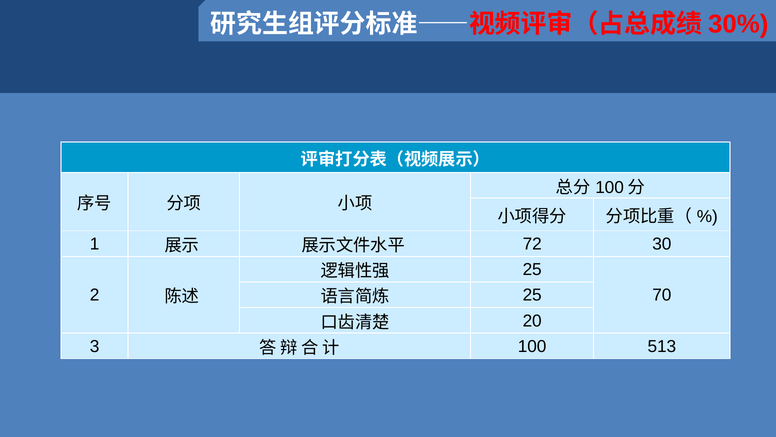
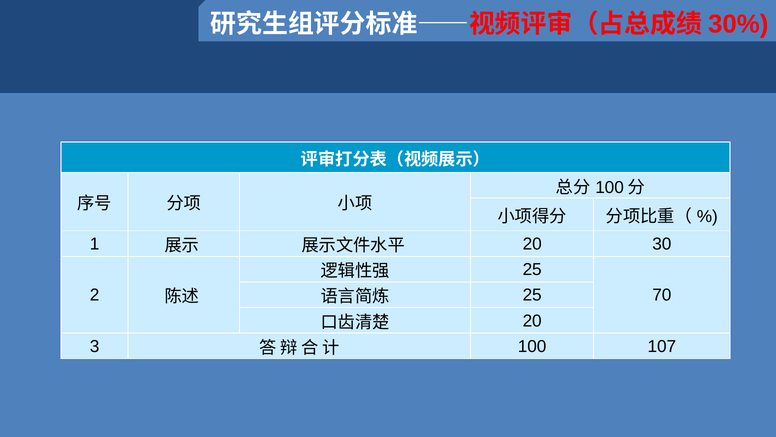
72: 72 -> 20 (532, 244)
513: 513 -> 107 (662, 346)
